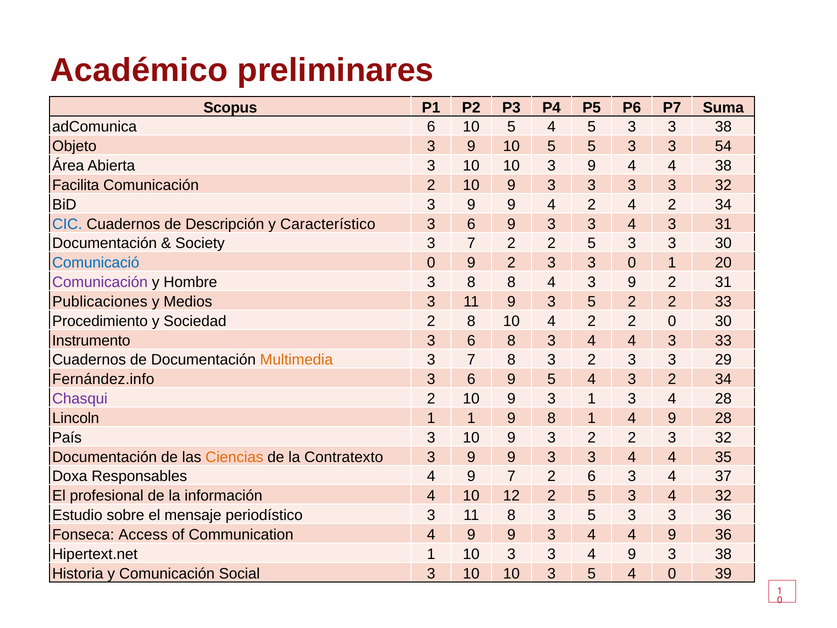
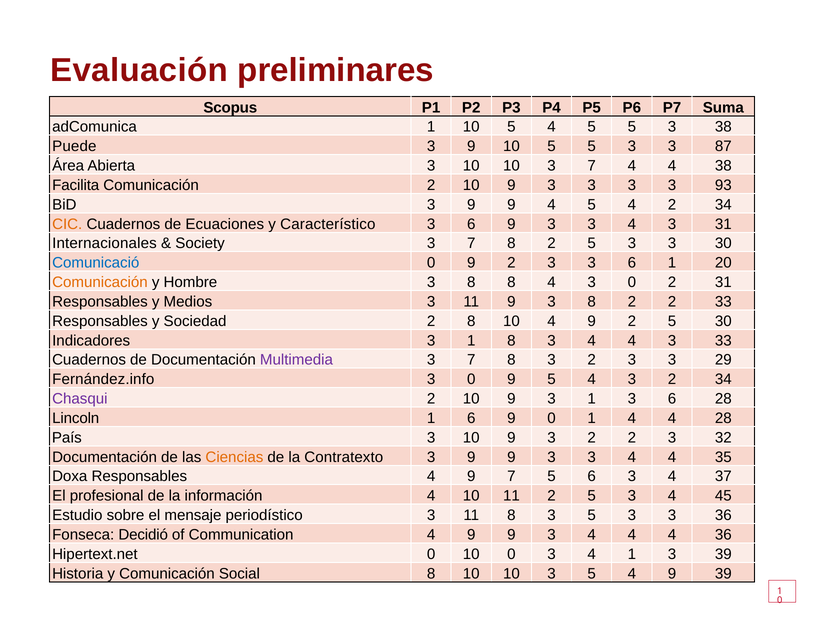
Académico: Académico -> Evaluación (139, 70)
adComunica 6: 6 -> 1 (431, 127)
4 5 3: 3 -> 5 (632, 127)
Objeto: Objeto -> Puede (74, 146)
54: 54 -> 87 (723, 146)
10 3 9: 9 -> 7 (592, 166)
3 3 32: 32 -> 93 (723, 185)
9 4 2: 2 -> 5 (592, 205)
CIC colour: blue -> orange (67, 224)
Descripción: Descripción -> Ecuaciones (225, 224)
Documentación: Documentación -> Internacionales (104, 243)
Society 3 7 2: 2 -> 8 (511, 243)
3 3 0: 0 -> 6 (632, 263)
Comunicación colour: purple -> orange (100, 282)
4 3 9: 9 -> 0 (632, 282)
Publicaciones: Publicaciones -> Responsables (100, 302)
9 3 5: 5 -> 8 (592, 302)
Procedimiento: Procedimiento -> Responsables (100, 321)
10 4 2: 2 -> 9 (592, 321)
0: 0 -> 5 (672, 321)
Instrumento: Instrumento -> Indicadores (91, 340)
6: 6 -> 1 (471, 340)
Multimedia colour: orange -> purple (296, 360)
6: 6 -> 0 (471, 379)
1 3 4: 4 -> 6 (672, 399)
1 1: 1 -> 6 (471, 418)
9 8: 8 -> 0 (552, 418)
1 4 9: 9 -> 4 (672, 418)
9 7 2: 2 -> 5 (552, 476)
10 12: 12 -> 11 (511, 496)
4 32: 32 -> 45 (723, 496)
Access: Access -> Decidió (143, 535)
4 4 9: 9 -> 4 (672, 535)
Hipertext.net 1: 1 -> 0 (431, 554)
3: 3 -> 0 (511, 554)
3 4 9: 9 -> 1 (632, 554)
38: 38 -> 39 (723, 554)
Social 3: 3 -> 8 (431, 573)
5 4 0: 0 -> 9 (672, 573)
